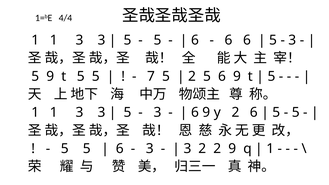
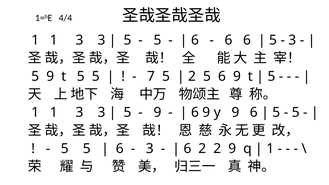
3: 3 -> 9 (157, 112)
y 2: 2 -> 9 (235, 112)
3: 3 -> 6 (187, 149)
